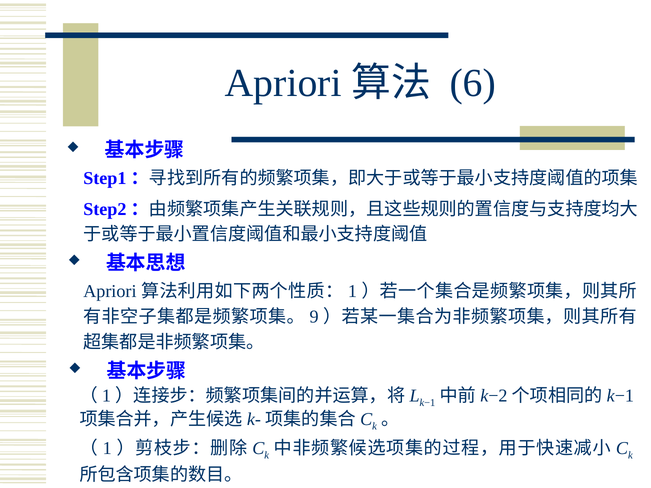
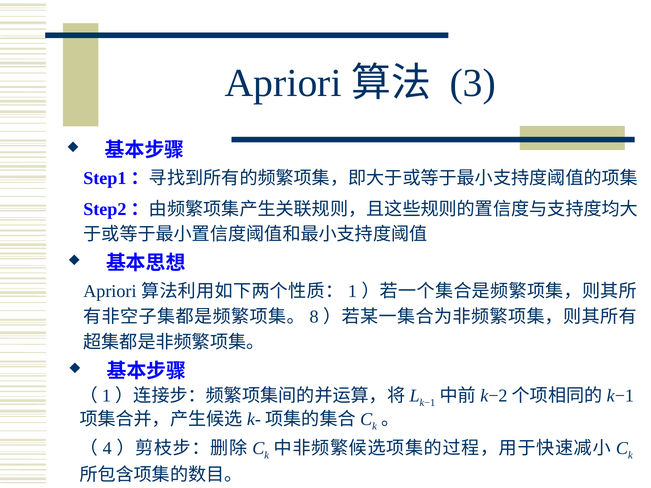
6: 6 -> 3 (473, 83)
9: 9 -> 8 (314, 317)
1: 1 -> 4 (107, 448)
